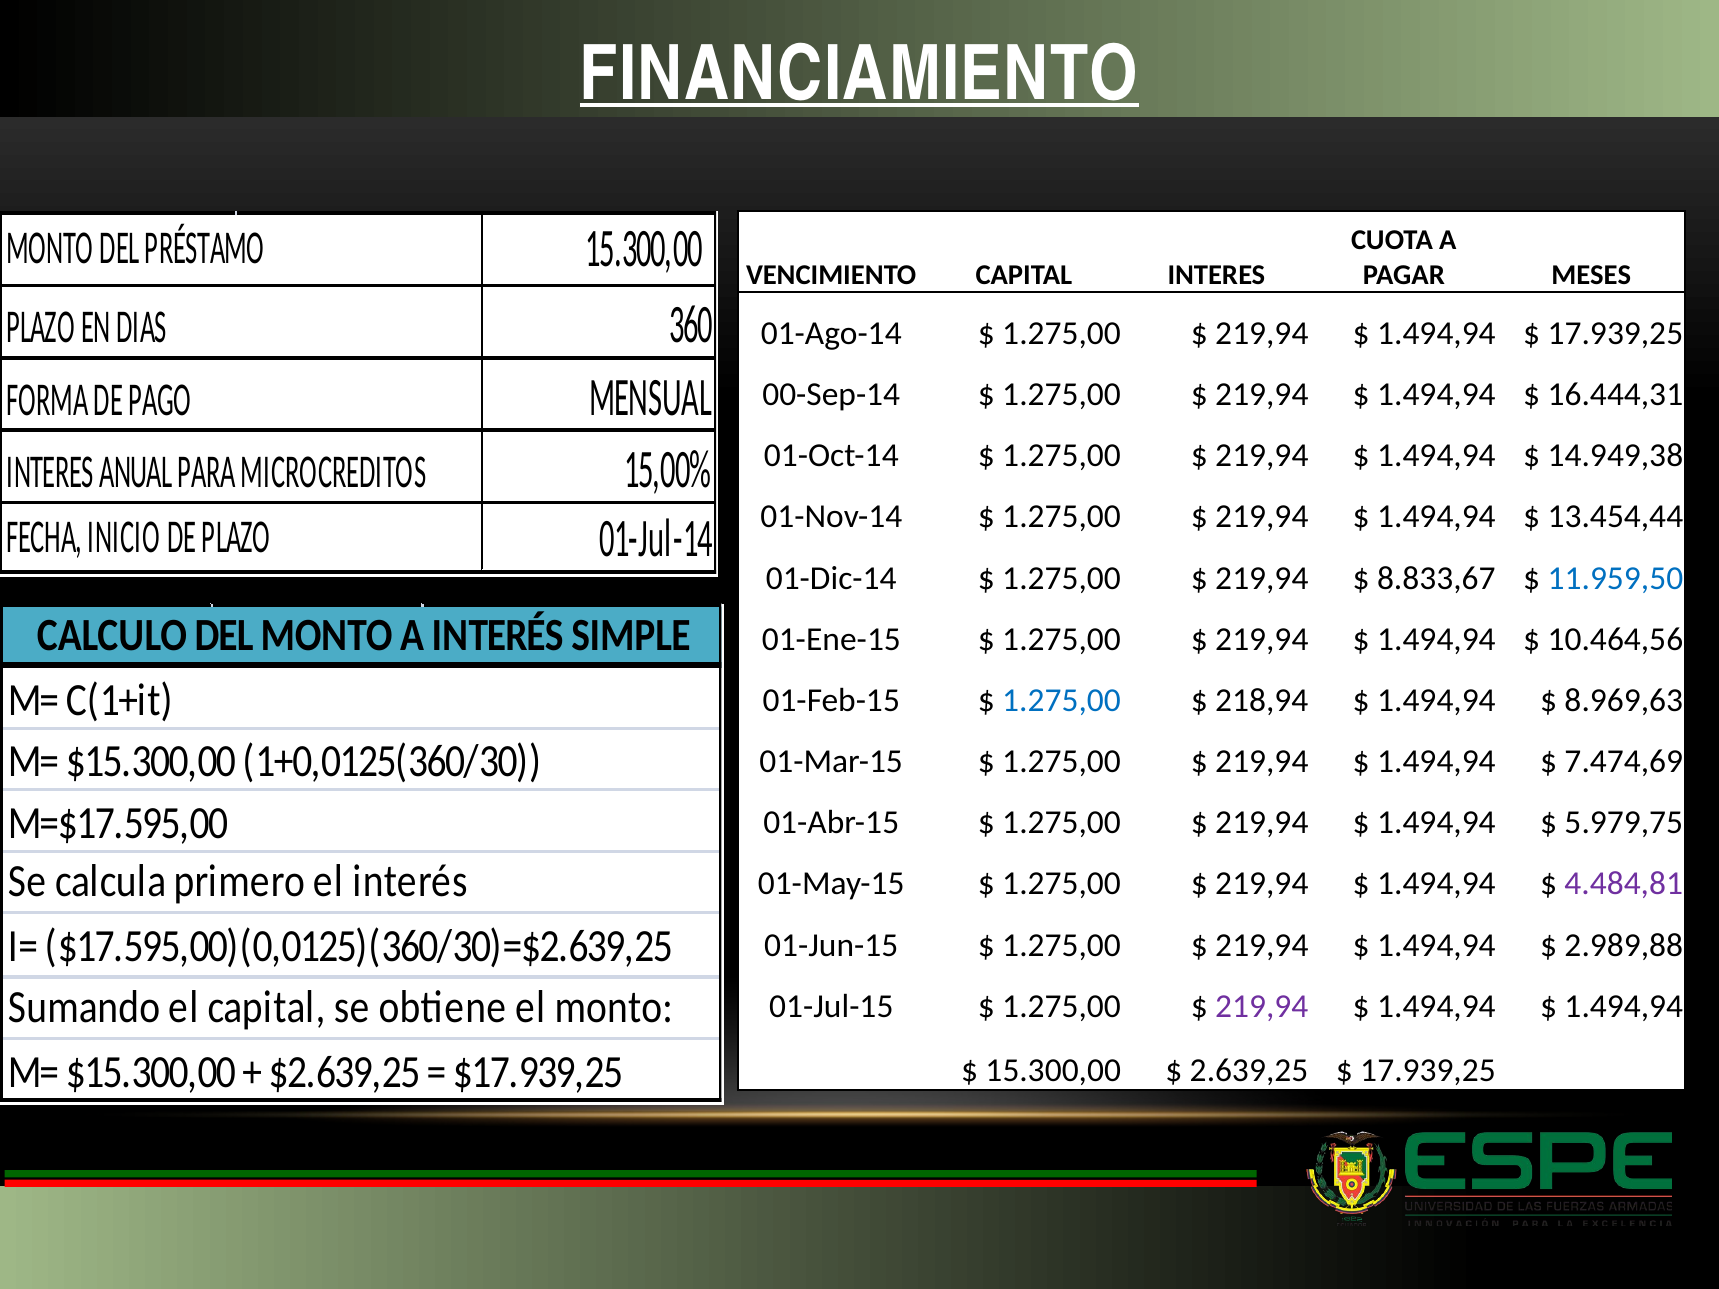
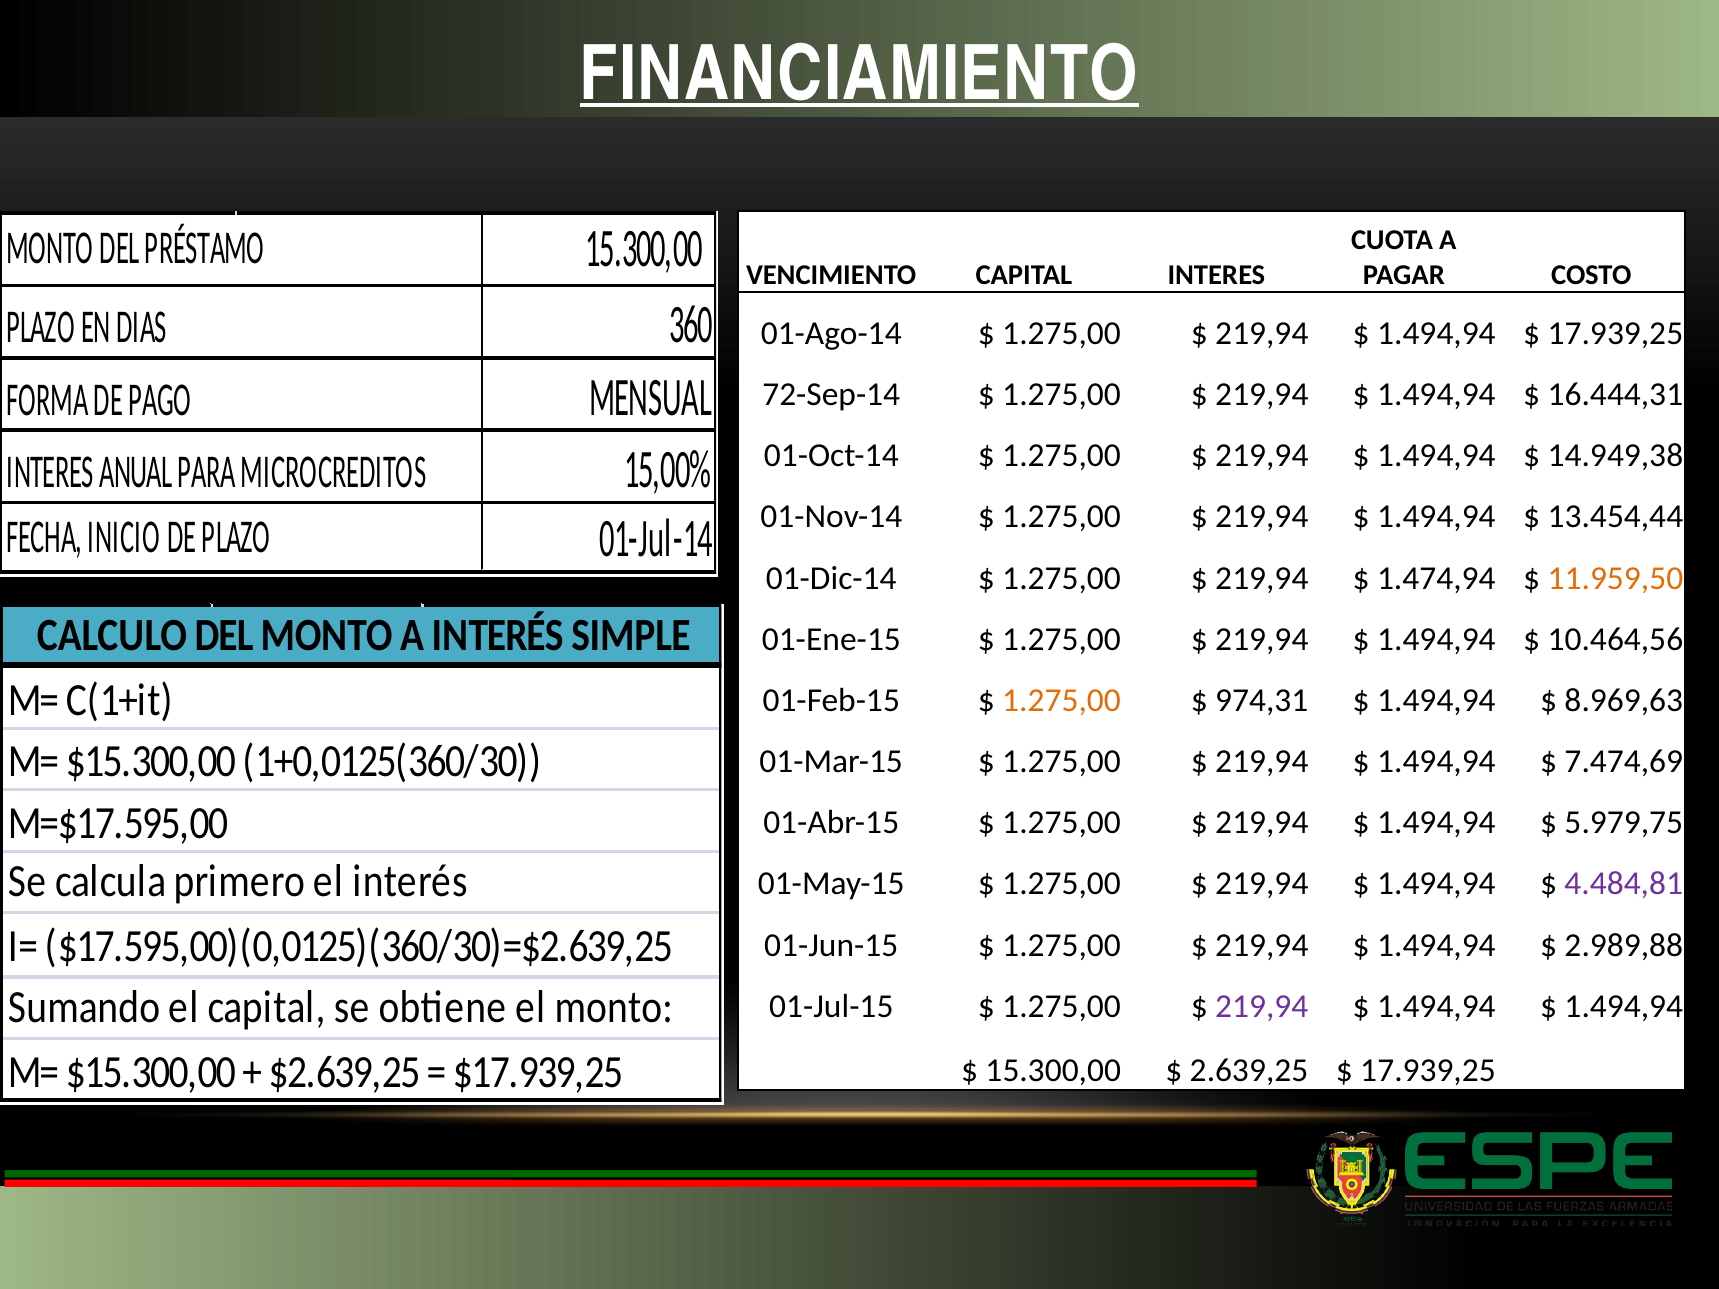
MESES: MESES -> COSTO (1591, 275)
00-Sep-14: 00-Sep-14 -> 72-Sep-14 (831, 395)
8.833,67: 8.833,67 -> 1.474,94 (1436, 578)
11.959,50 colour: blue -> orange (1615, 578)
1.275,00 colour: blue -> orange (1061, 701)
218,94: 218,94 -> 974,31 (1262, 701)
